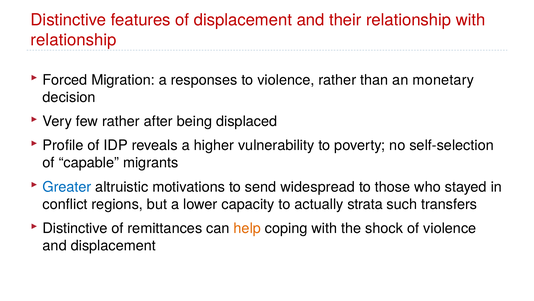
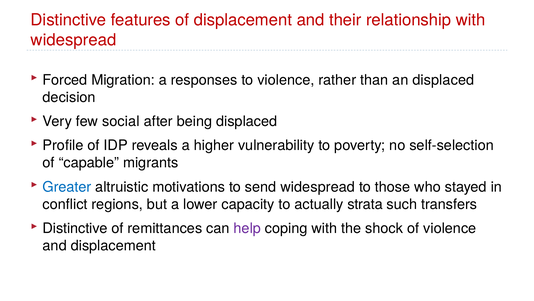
relationship: relationship -> widespread (74, 40)
an monetary: monetary -> displaced (443, 80)
few rather: rather -> social (121, 121)
help colour: orange -> purple (247, 228)
